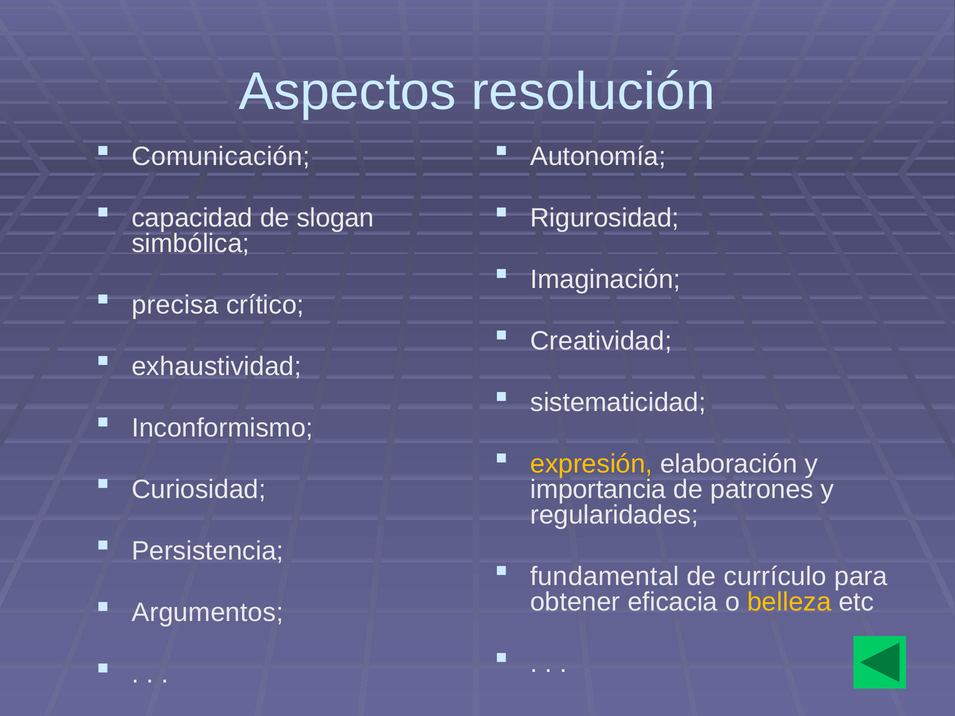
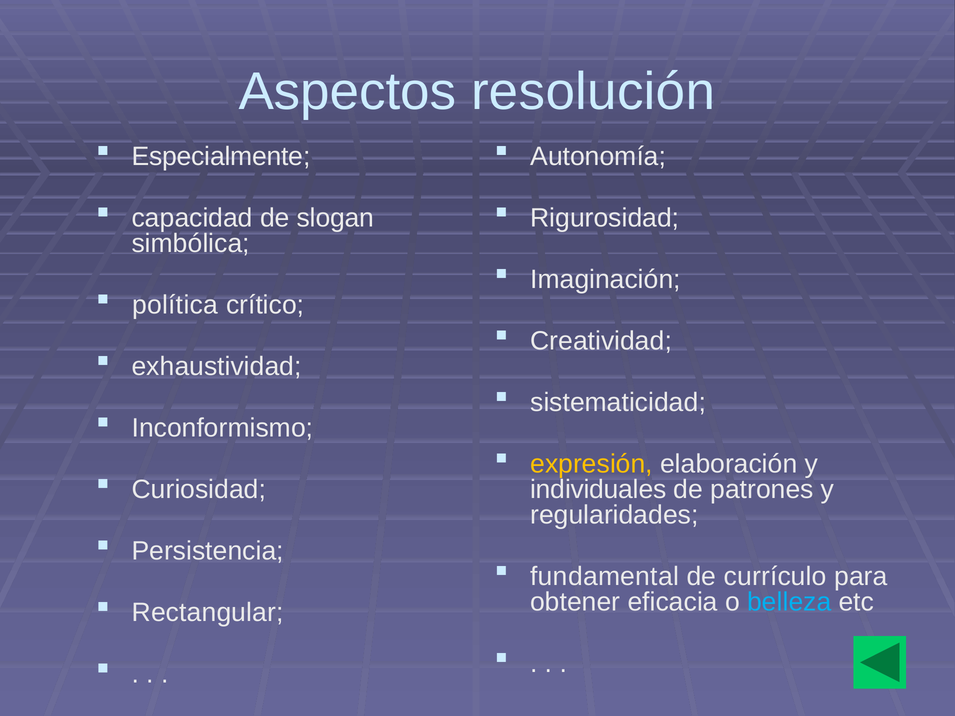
Comunicación: Comunicación -> Especialmente (221, 156)
precisa: precisa -> política (175, 305)
importancia: importancia -> individuales (598, 490)
belleza colour: yellow -> light blue (789, 602)
Argumentos: Argumentos -> Rectangular (208, 613)
